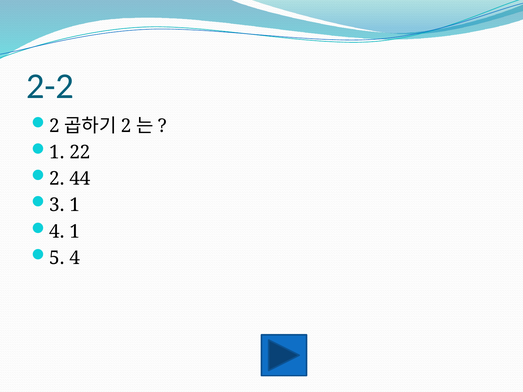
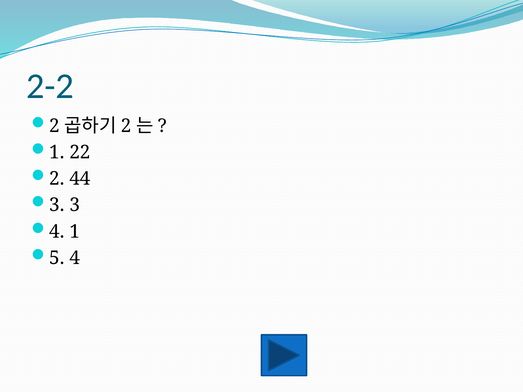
3 1: 1 -> 3 (75, 205)
